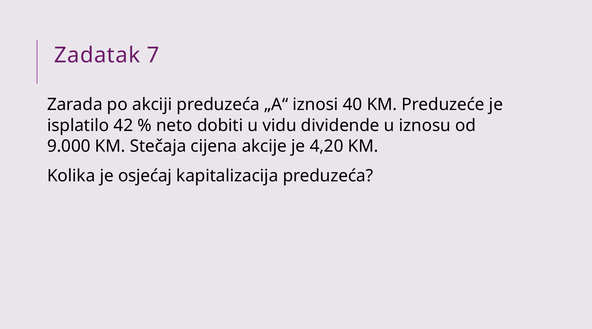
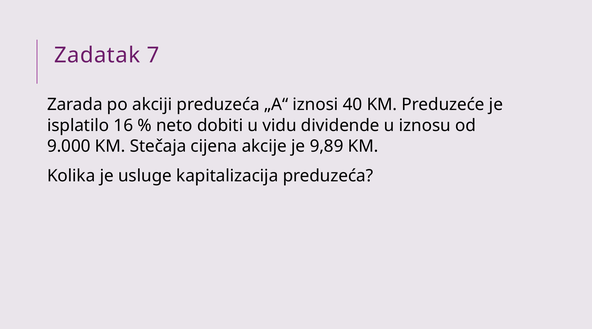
42: 42 -> 16 (123, 125)
4,20: 4,20 -> 9,89 (327, 146)
osjećaj: osjećaj -> usluge (145, 176)
